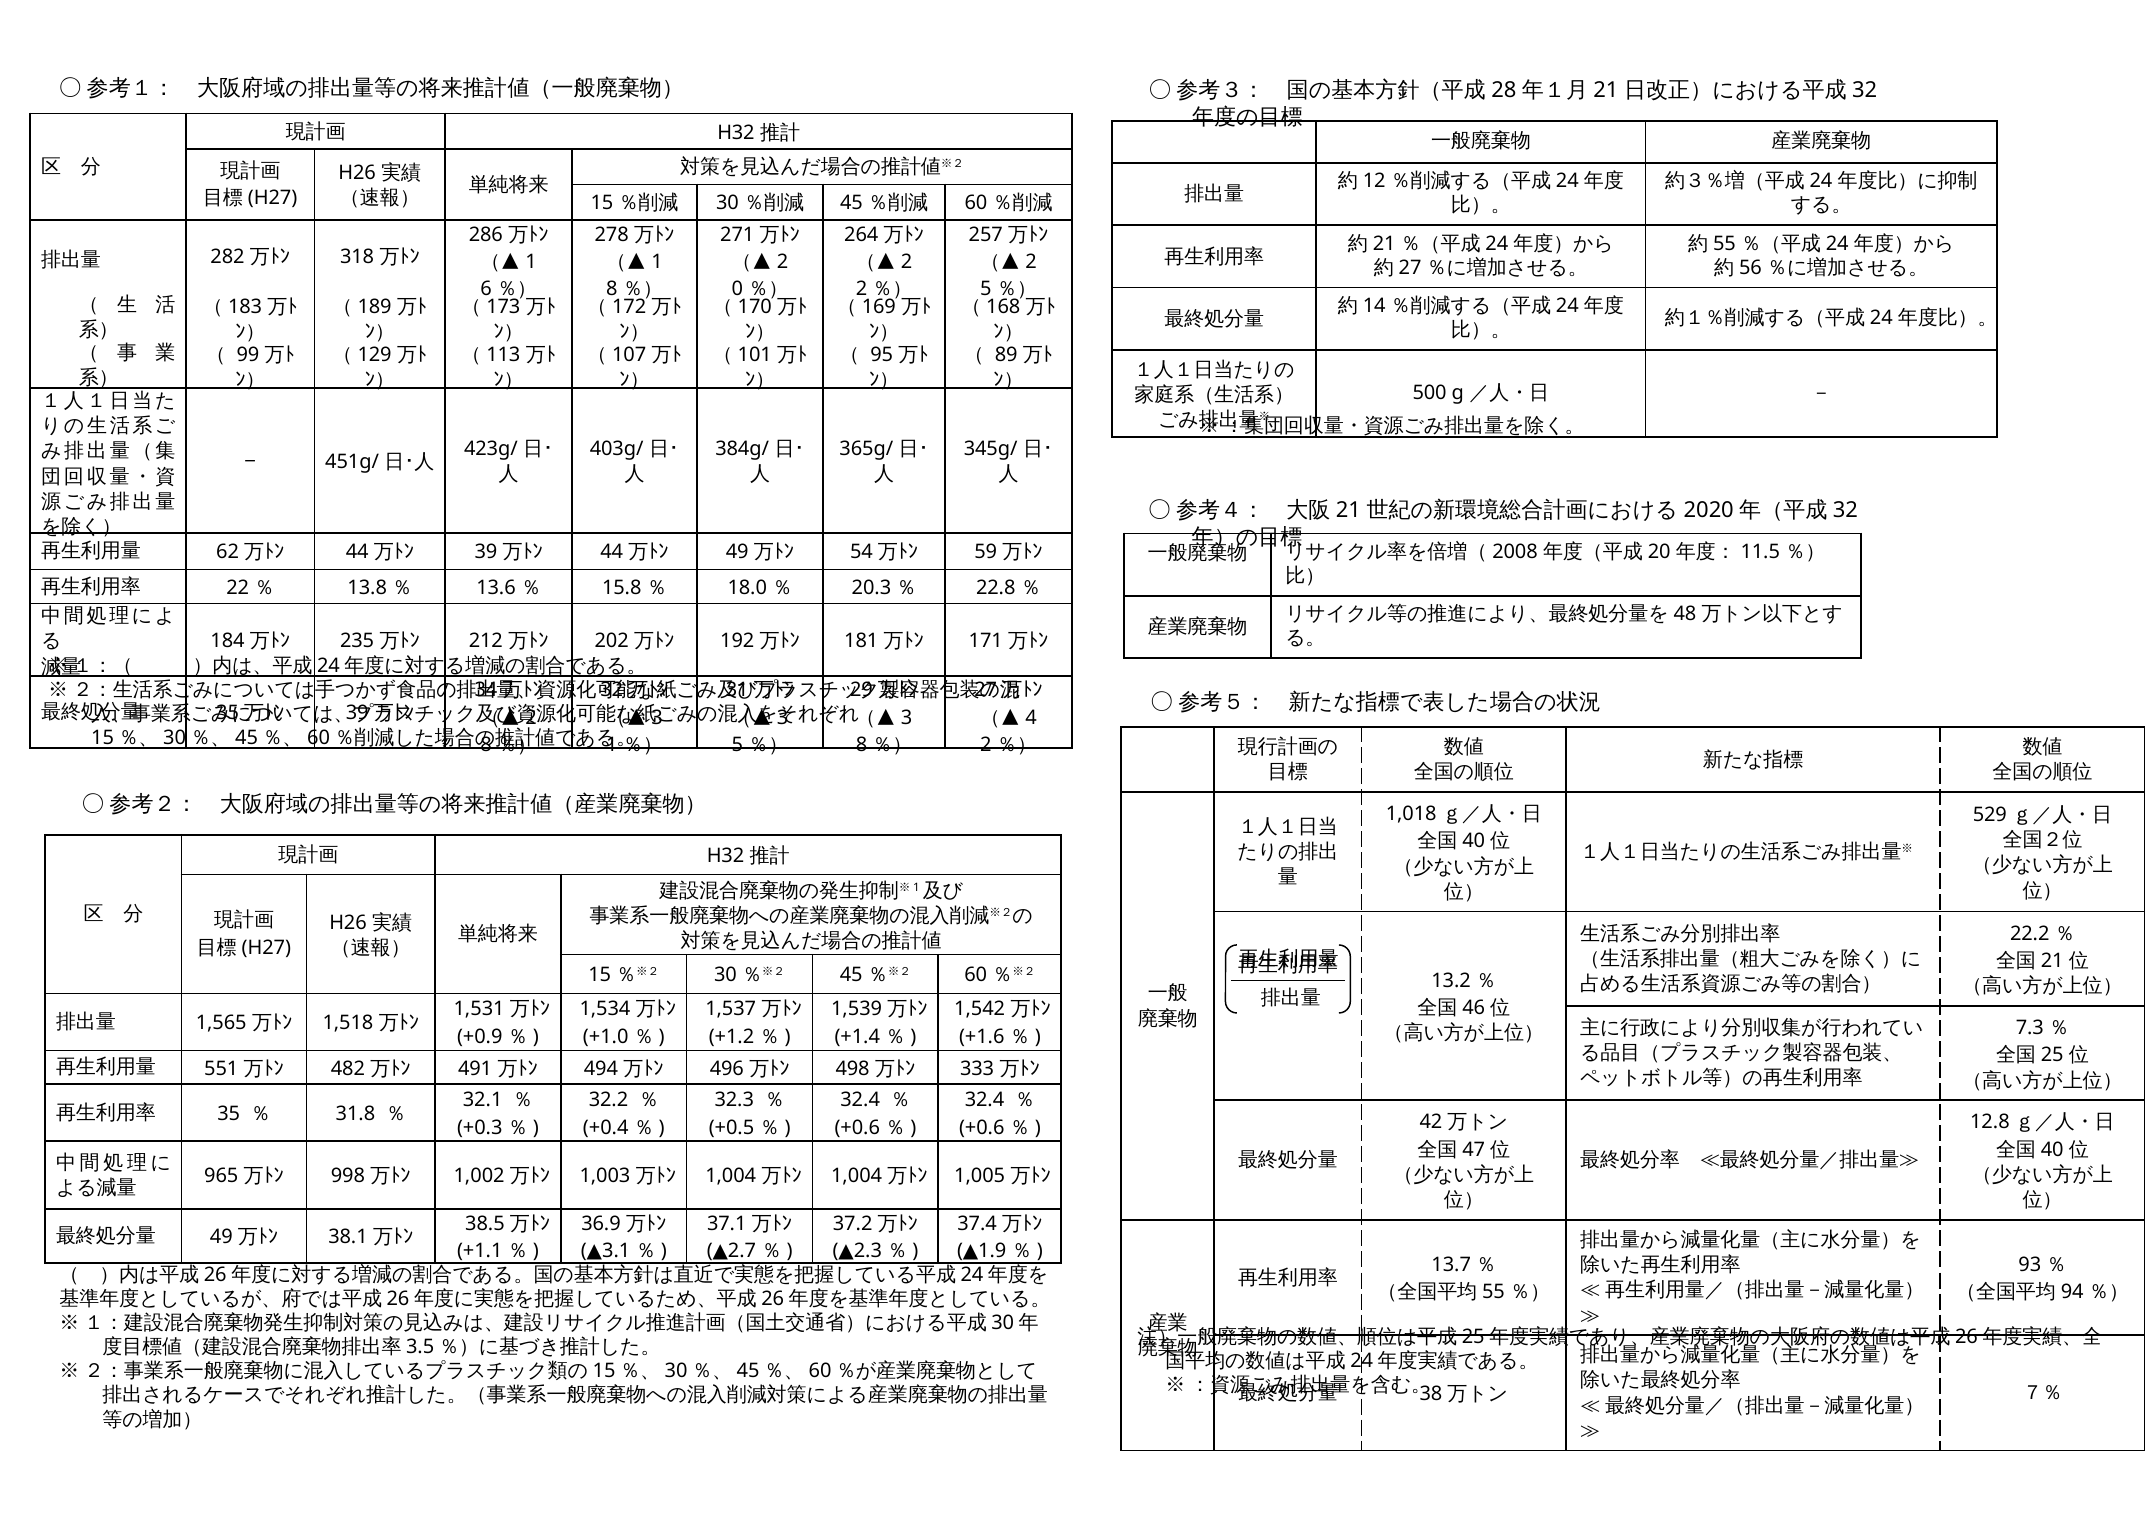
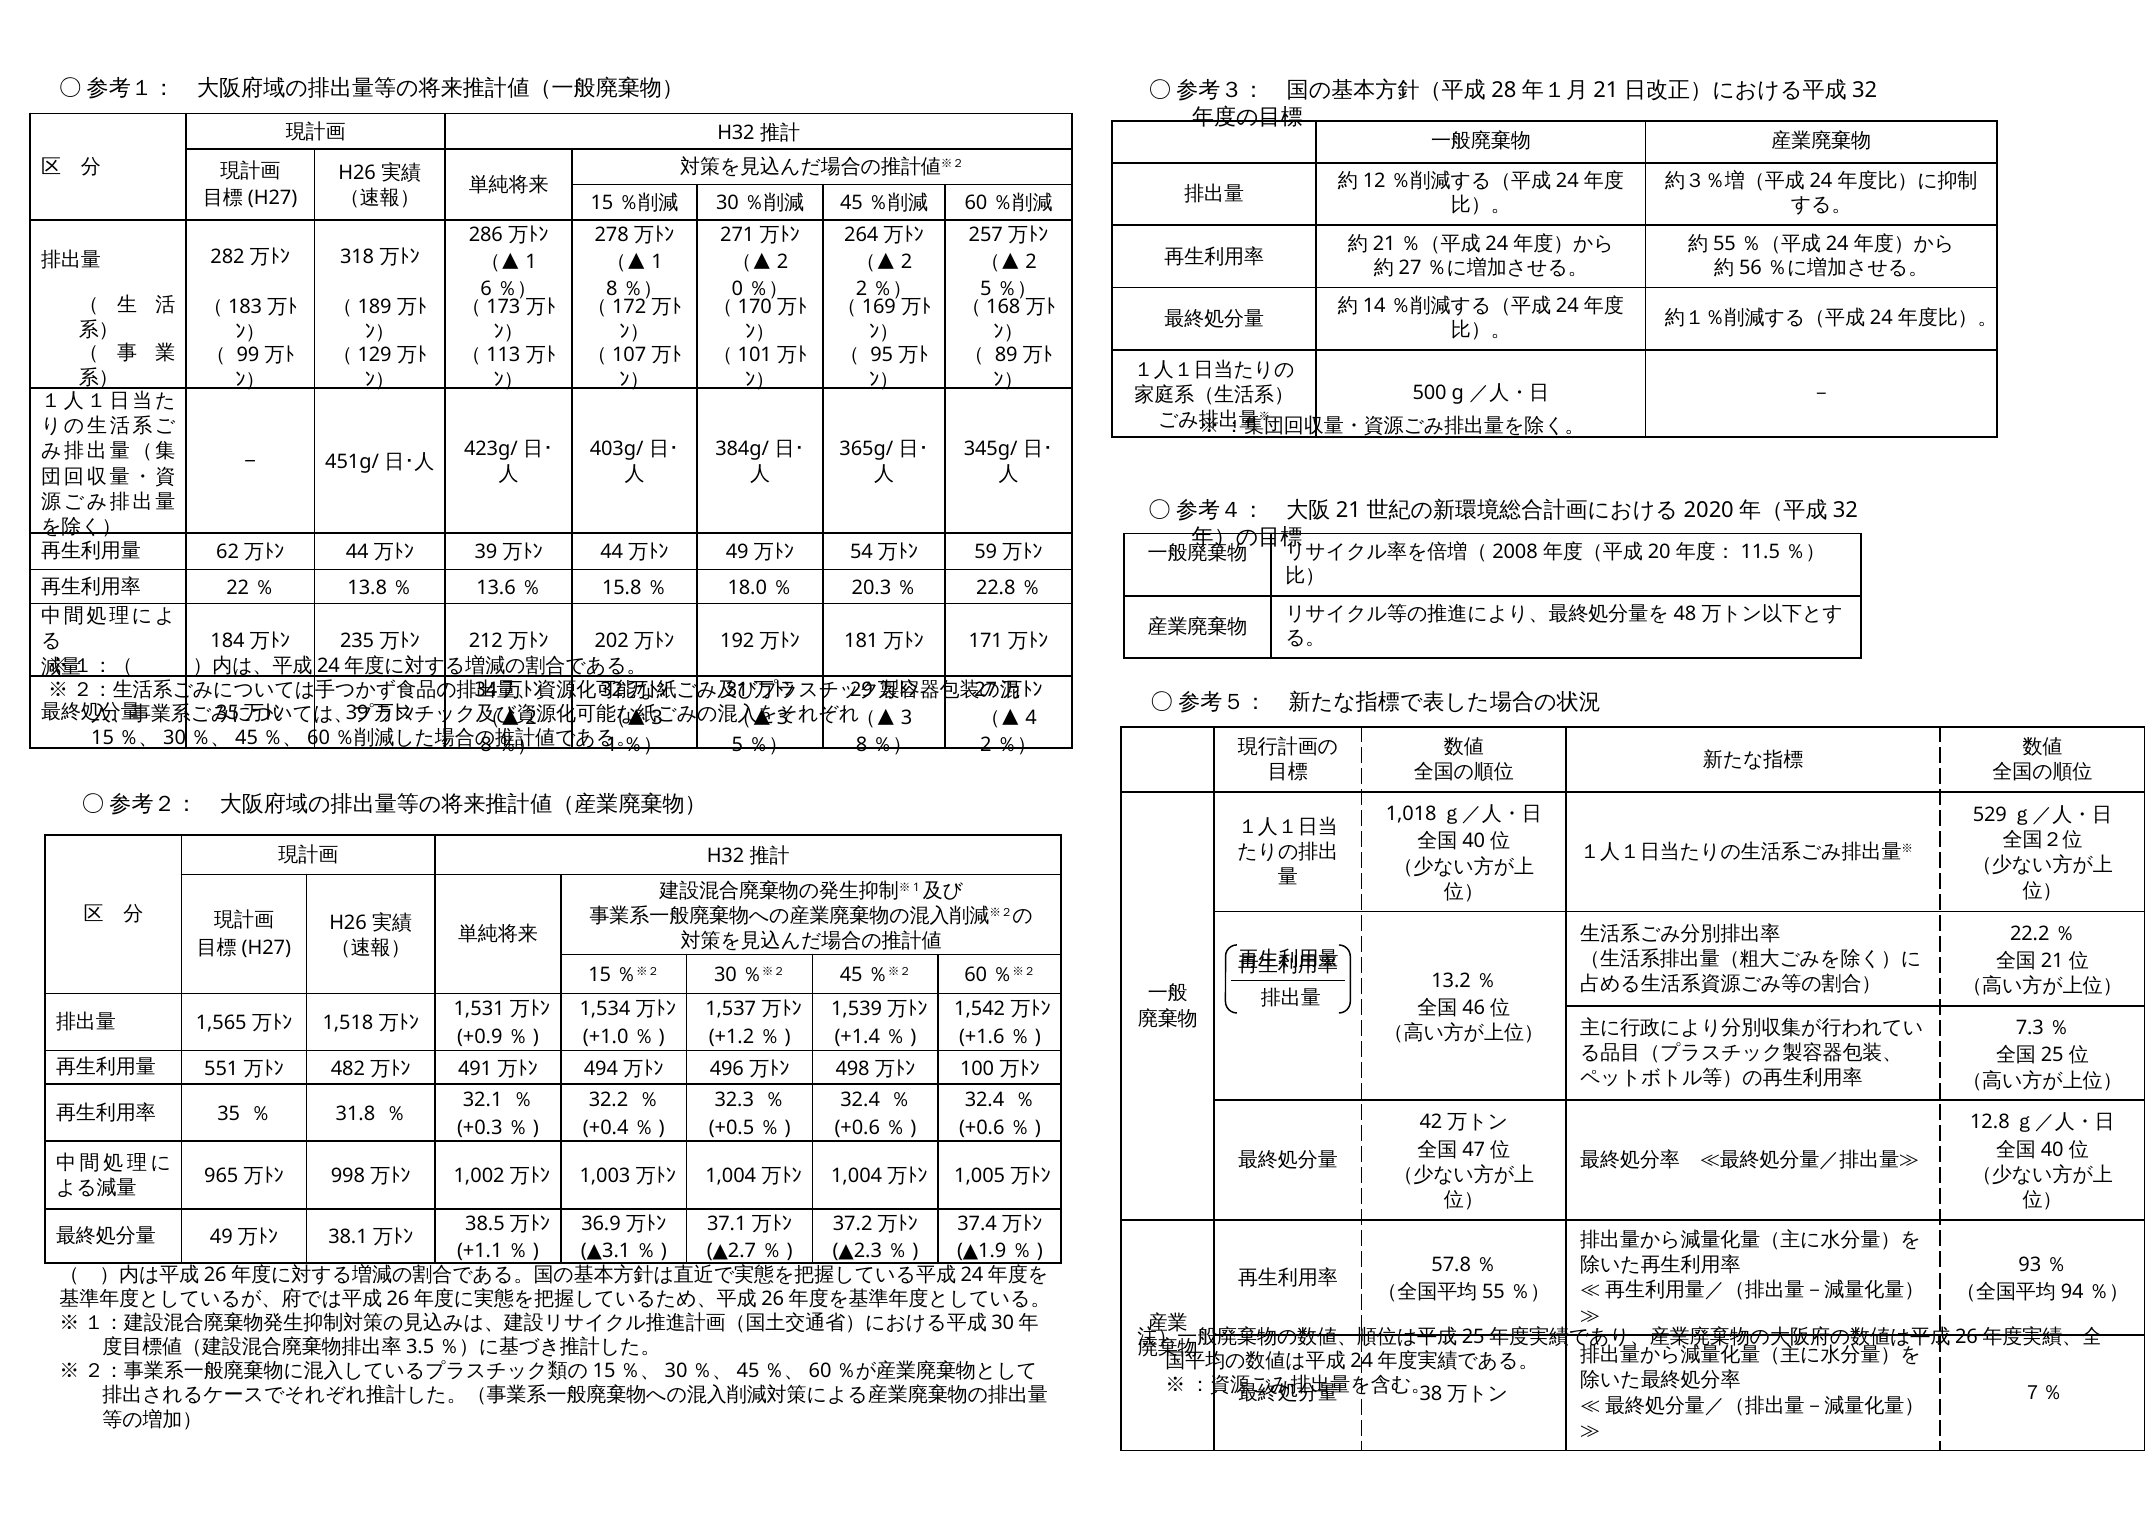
333: 333 -> 100 (977, 1068)
13.7: 13.7 -> 57.8 (1451, 1265)
